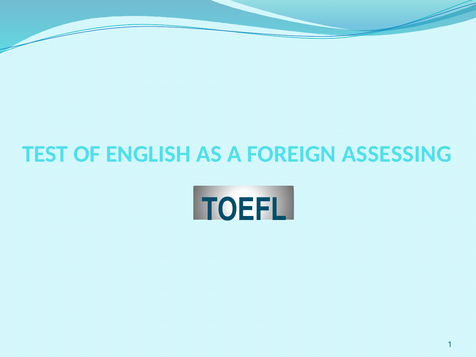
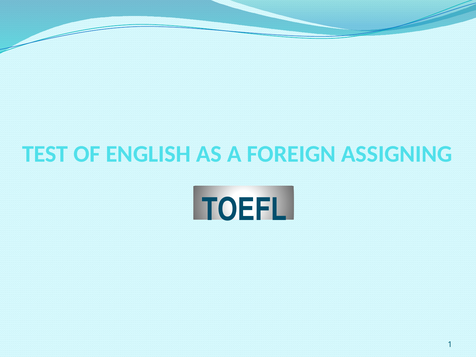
ASSESSING: ASSESSING -> ASSIGNING (397, 154)
